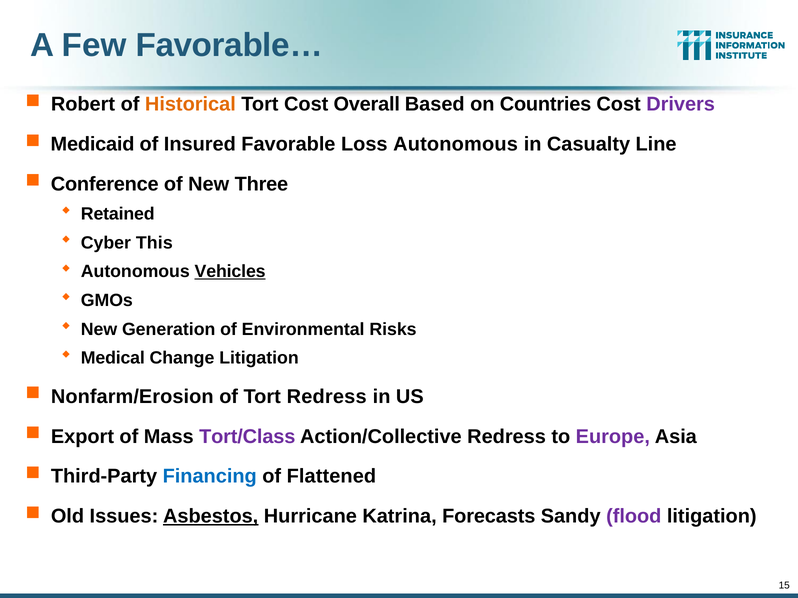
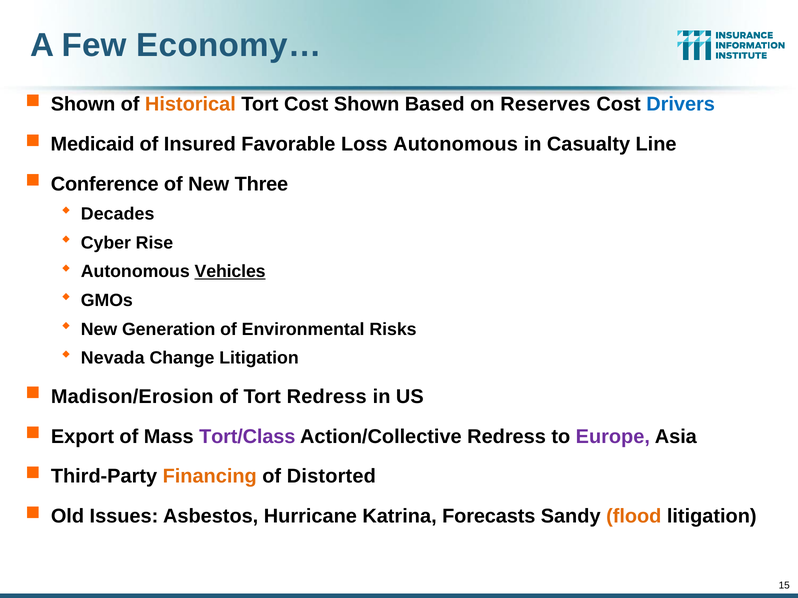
Favorable…: Favorable… -> Economy… (229, 45)
Robert: Robert -> Shown (83, 104)
Cost Overall: Overall -> Shown (367, 104)
Countries: Countries -> Reserves (545, 104)
Drivers colour: purple -> blue (681, 104)
Retained: Retained -> Decades (118, 214)
This: This -> Rise (154, 243)
Medical: Medical -> Nevada (113, 358)
Nonfarm/Erosion: Nonfarm/Erosion -> Madison/Erosion (132, 397)
Financing colour: blue -> orange (210, 477)
Flattened: Flattened -> Distorted (331, 477)
Asbestos underline: present -> none (211, 517)
flood colour: purple -> orange (634, 517)
